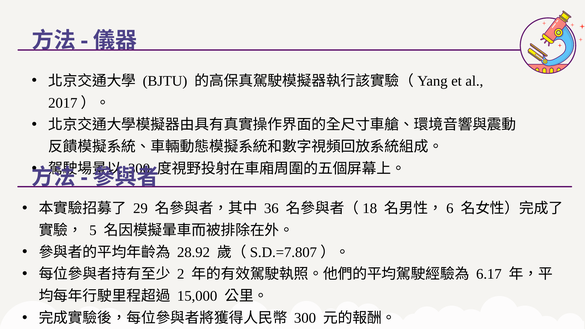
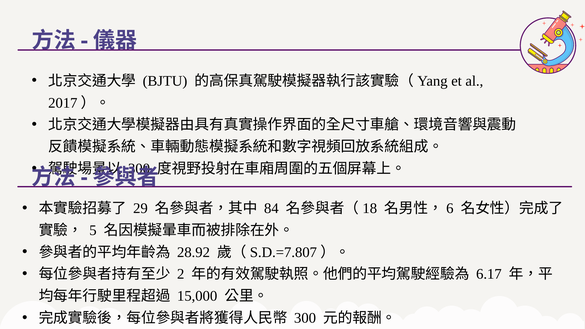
36: 36 -> 84 (271, 208)
